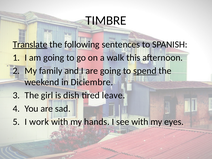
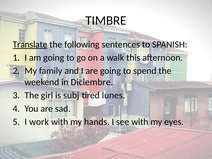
spend underline: present -> none (145, 71)
dish: dish -> subj (71, 95)
leave: leave -> lunes (114, 95)
